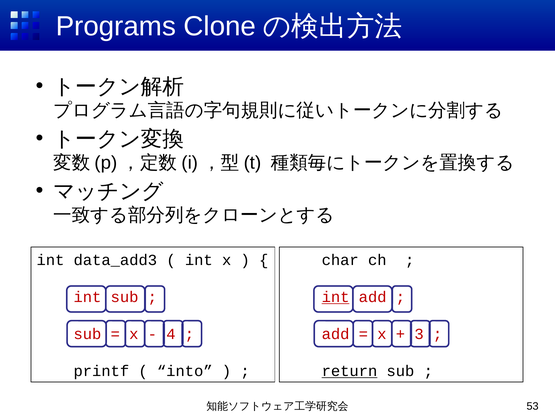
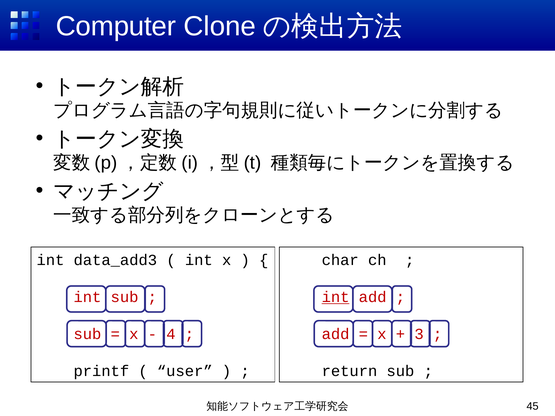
Programs: Programs -> Computer (116, 26)
into: into -> user (185, 371)
return underline: present -> none (349, 371)
53: 53 -> 45 (533, 406)
